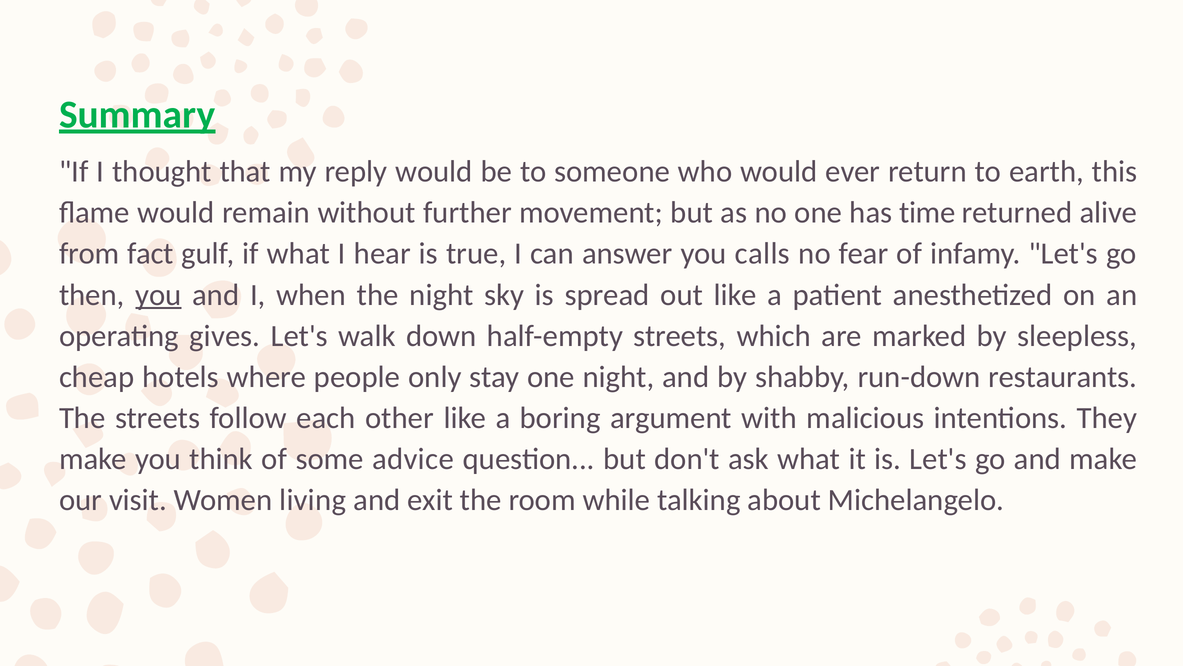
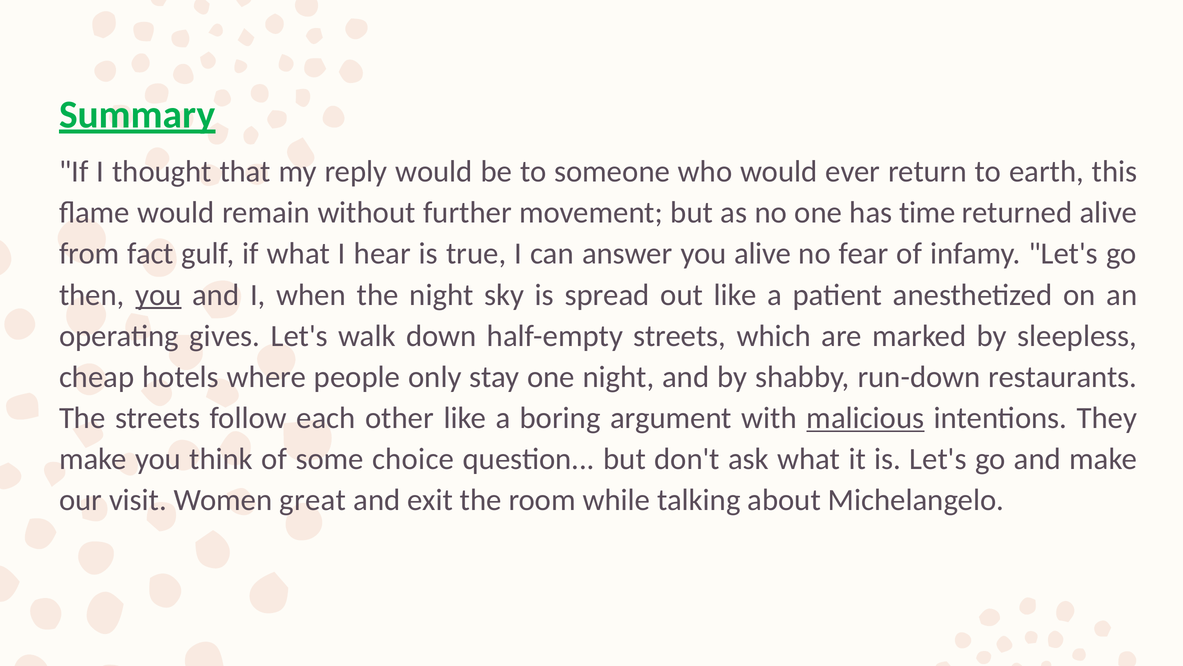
you calls: calls -> alive (763, 254)
malicious underline: none -> present (865, 418)
advice: advice -> choice (413, 459)
living: living -> great (313, 500)
